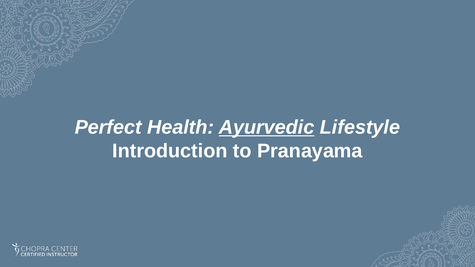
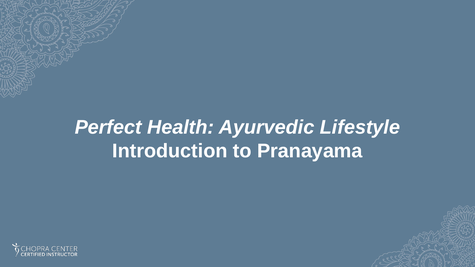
Ayurvedic underline: present -> none (267, 127)
